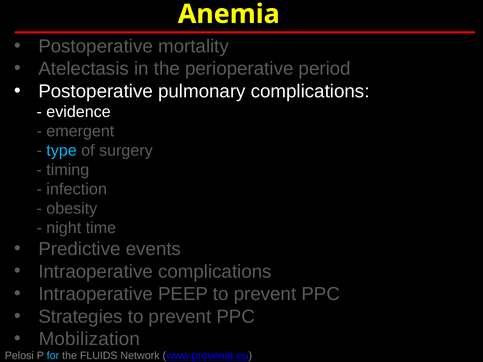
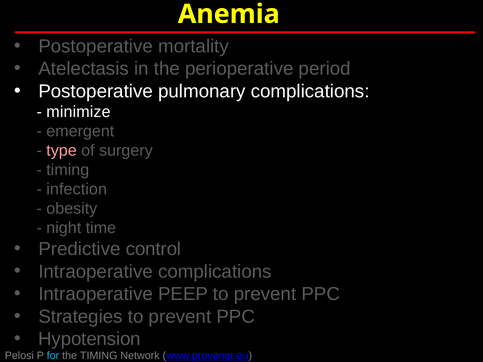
evidence: evidence -> minimize (78, 112)
type colour: light blue -> pink (62, 151)
events: events -> control (153, 249)
Mobilization: Mobilization -> Hypotension (89, 339)
the FLUIDS: FLUIDS -> TIMING (99, 356)
